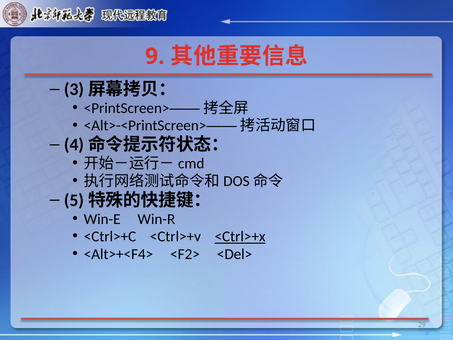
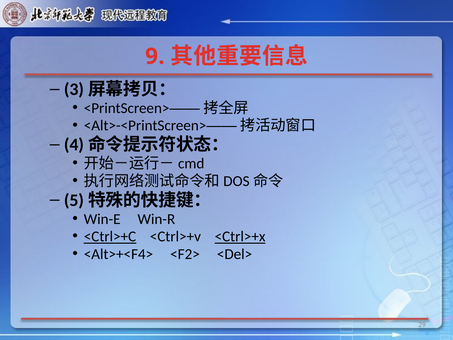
<Ctrl>+C underline: none -> present (110, 236)
